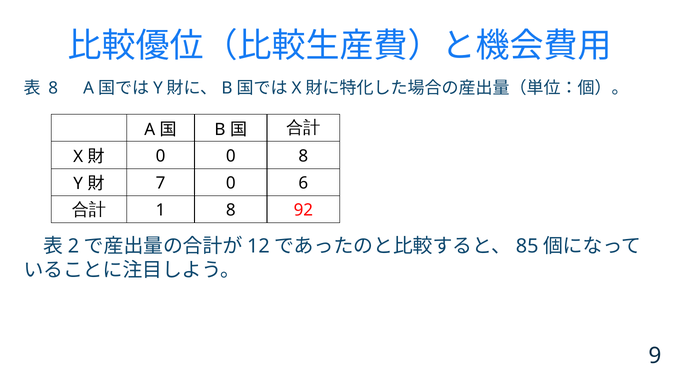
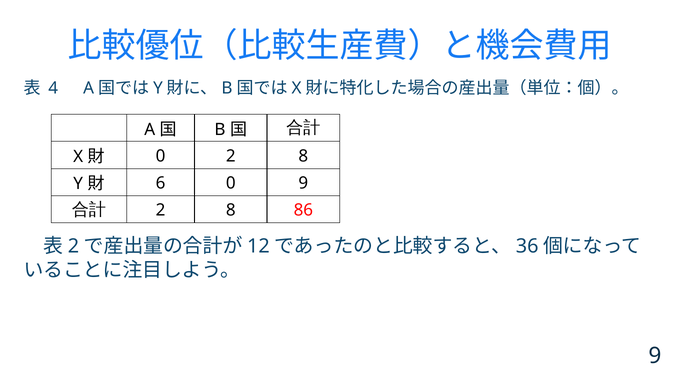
8: 8 -> 4 (53, 88)
0 0: 0 -> 2 (231, 156)
7: 7 -> 6 (161, 183)
0 6: 6 -> 9 (303, 183)
1: 1 -> 2 (161, 211)
92: 92 -> 86 (303, 211)
85: 85 -> 36 (527, 247)
